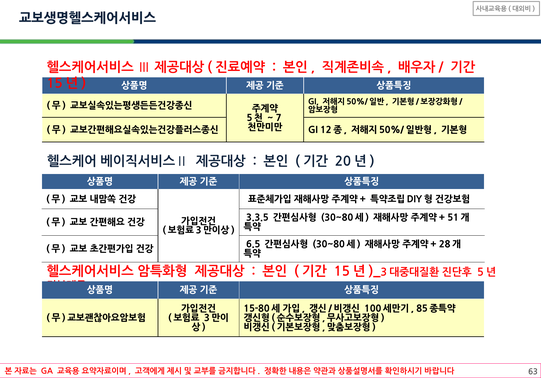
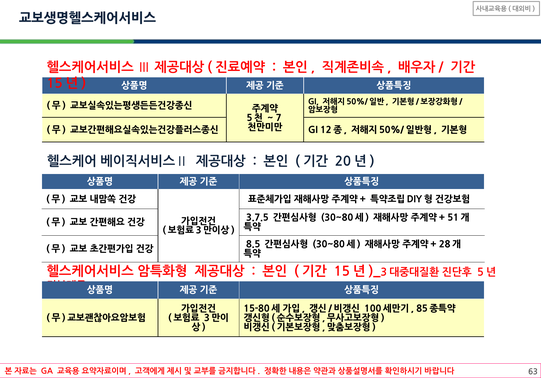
3.3.5: 3.3.5 -> 3.7.5 (257, 218)
6.5: 6.5 -> 8.5 (253, 244)
